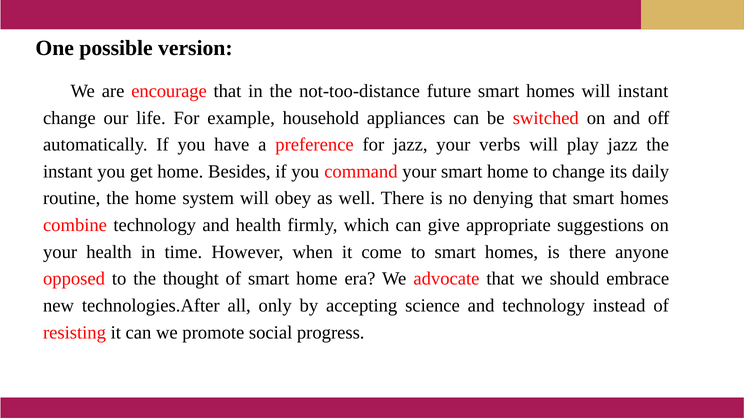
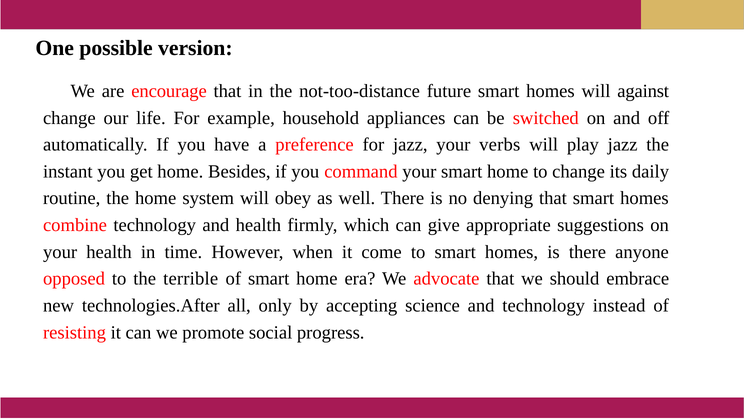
will instant: instant -> against (643, 91)
thought: thought -> terrible (191, 278)
